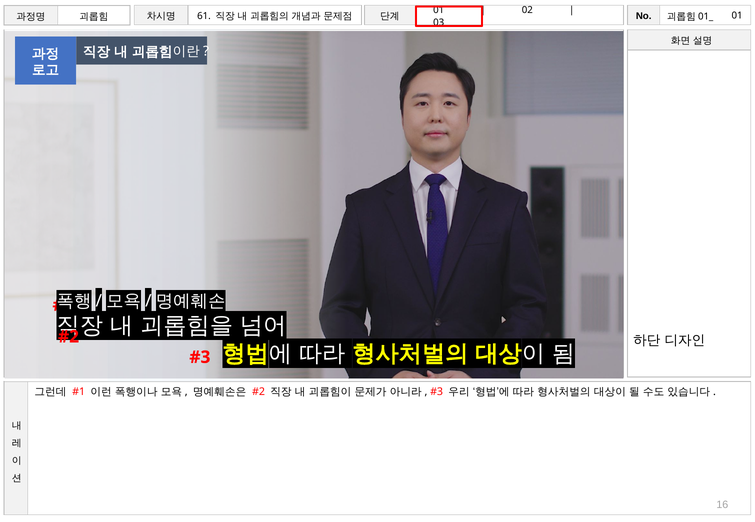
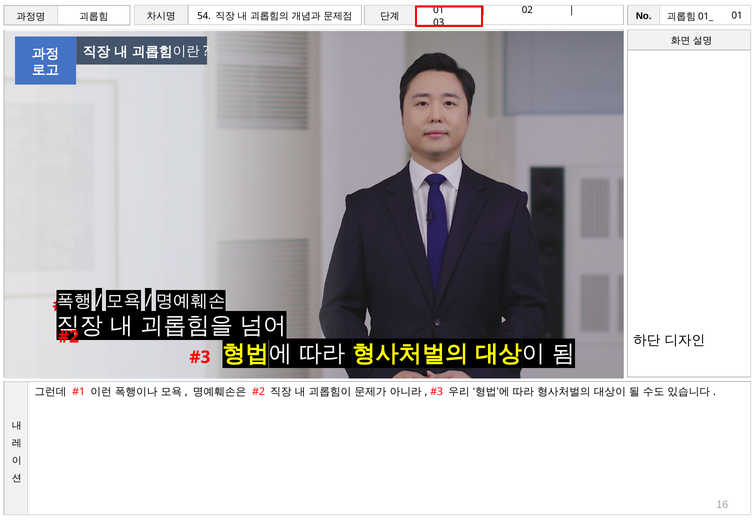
61: 61 -> 54 (204, 16)
